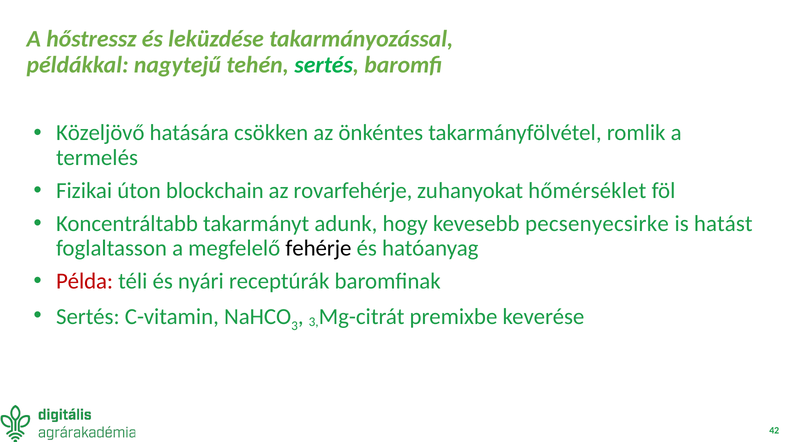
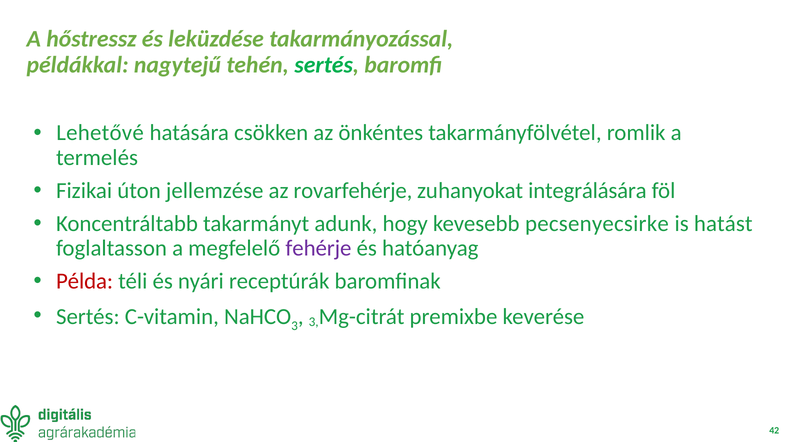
Közeljövő: Közeljövő -> Lehetővé (100, 133)
blockchain: blockchain -> jellemzése (215, 190)
hőmérséklet: hőmérséklet -> integrálására (587, 190)
fehérje colour: black -> purple (318, 248)
